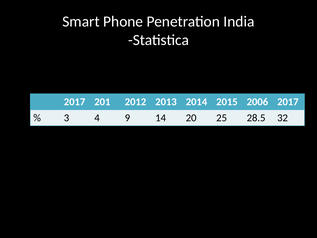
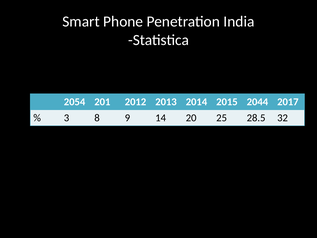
2017: 2017 -> 2054 (75, 102)
2006: 2006 -> 2044 (257, 102)
4: 4 -> 8 (97, 118)
